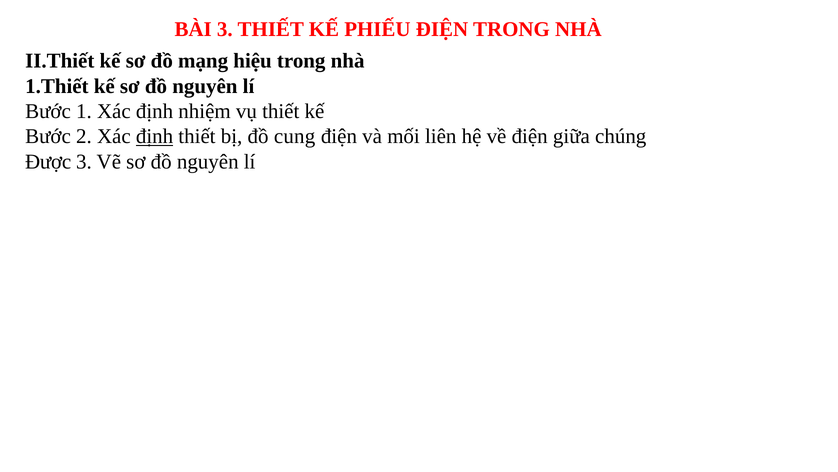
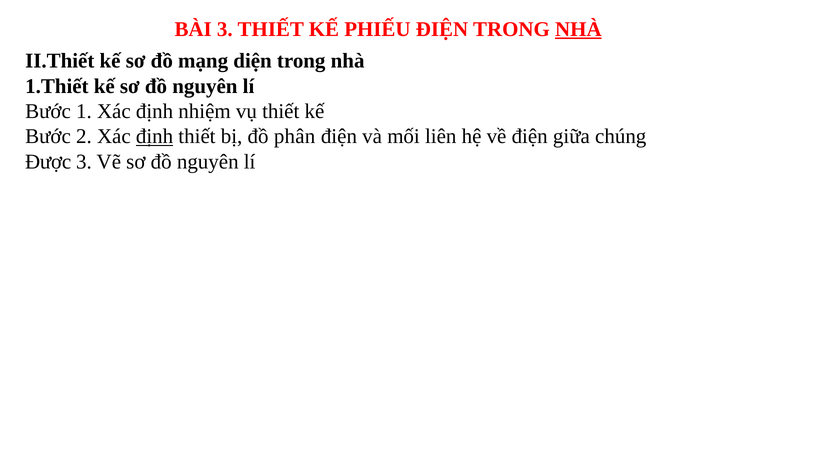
NHÀ underline: none -> present (578, 29)
hiệu: hiệu -> diện (253, 61)
cung: cung -> phân (295, 136)
